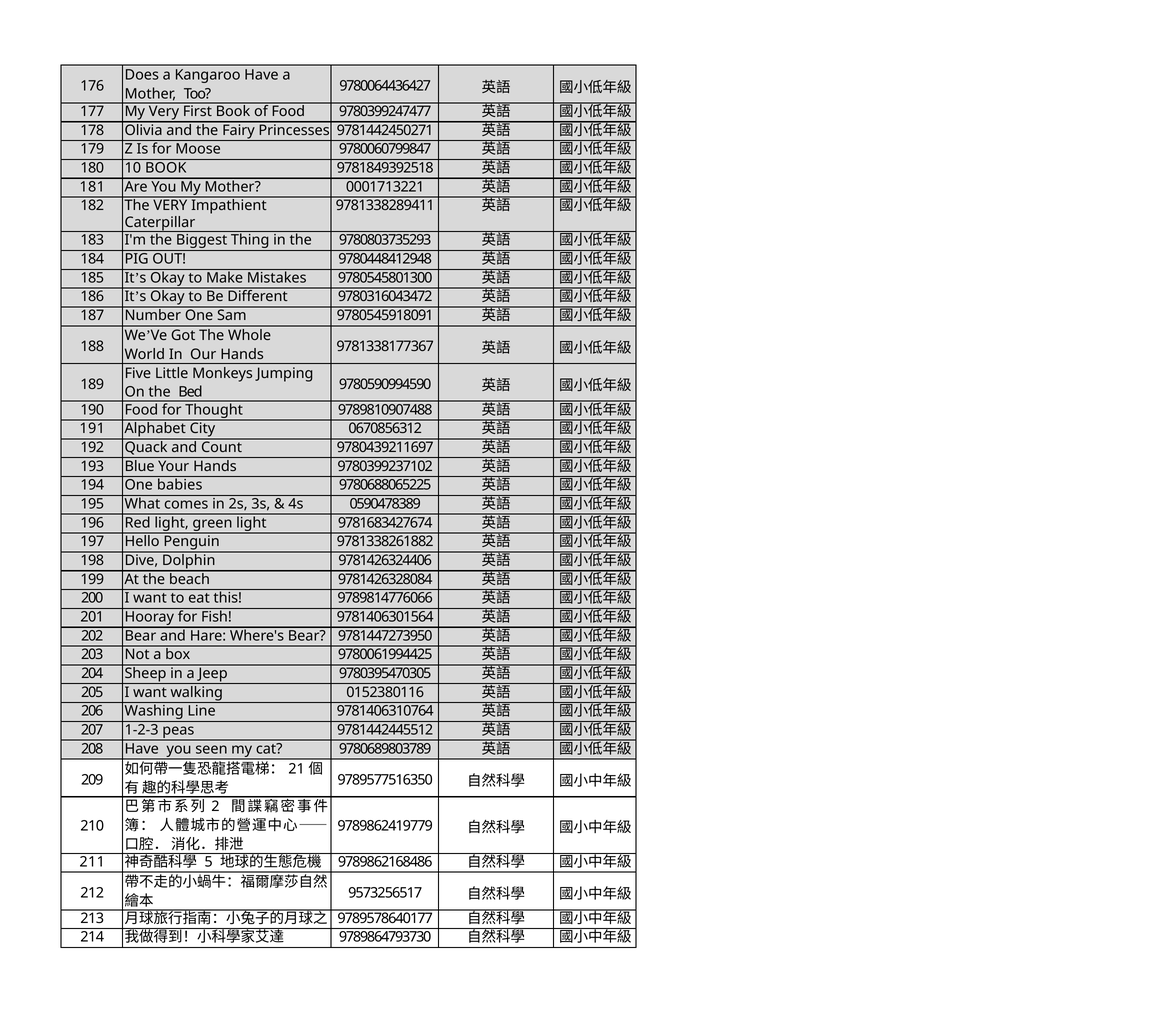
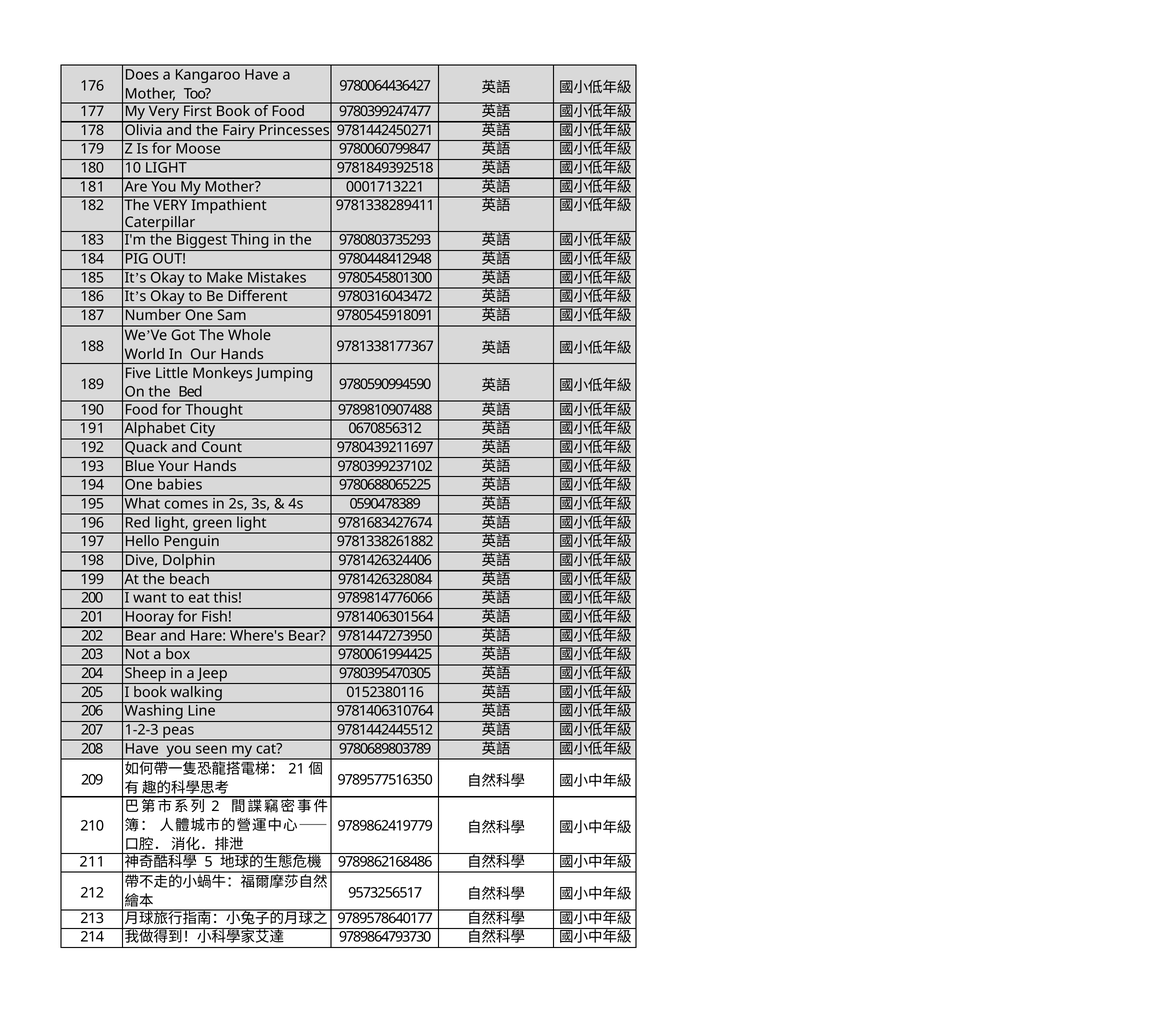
10 BOOK: BOOK -> LIGHT (166, 168)
205 I want: want -> book (150, 693)
